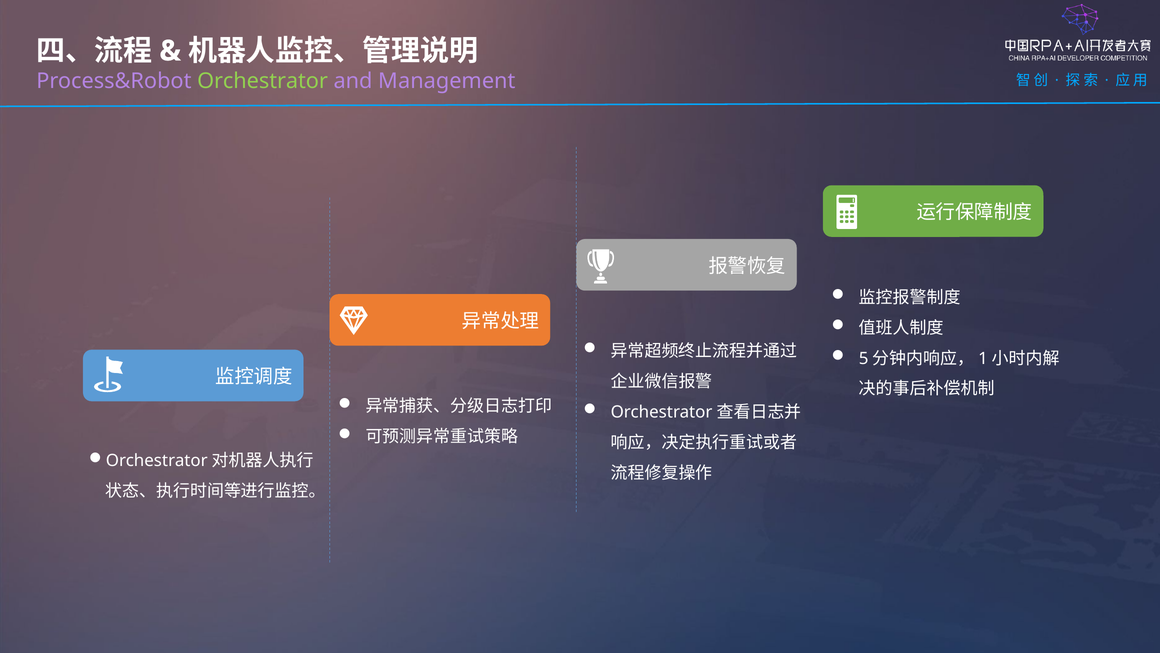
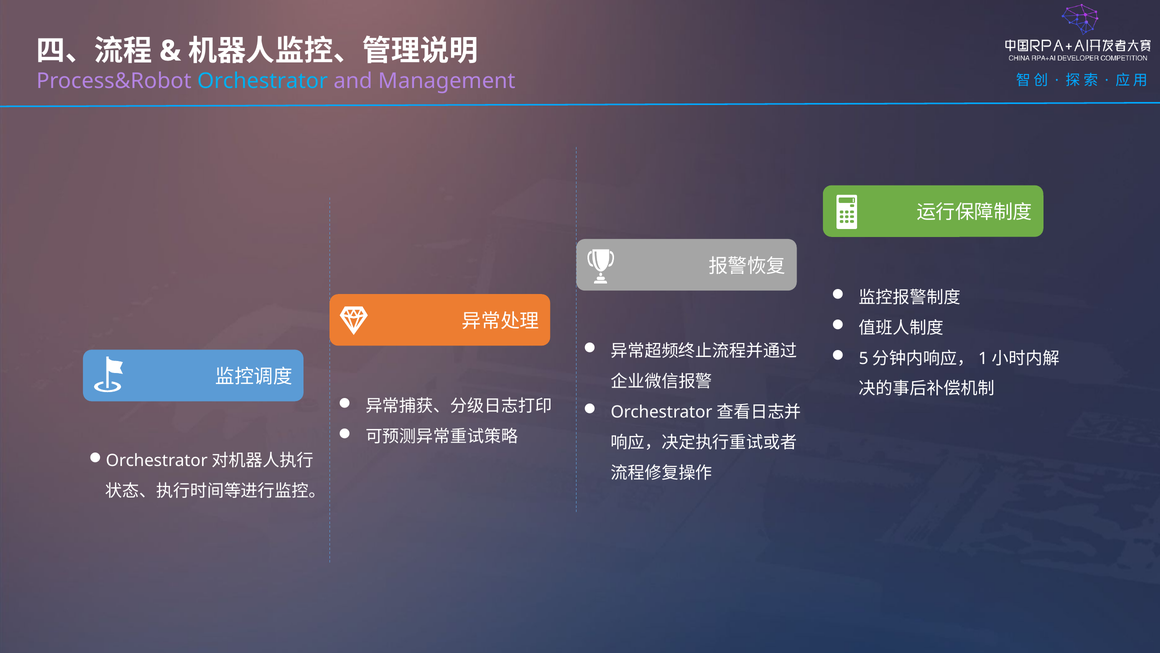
Orchestrator colour: light green -> light blue (263, 81)
